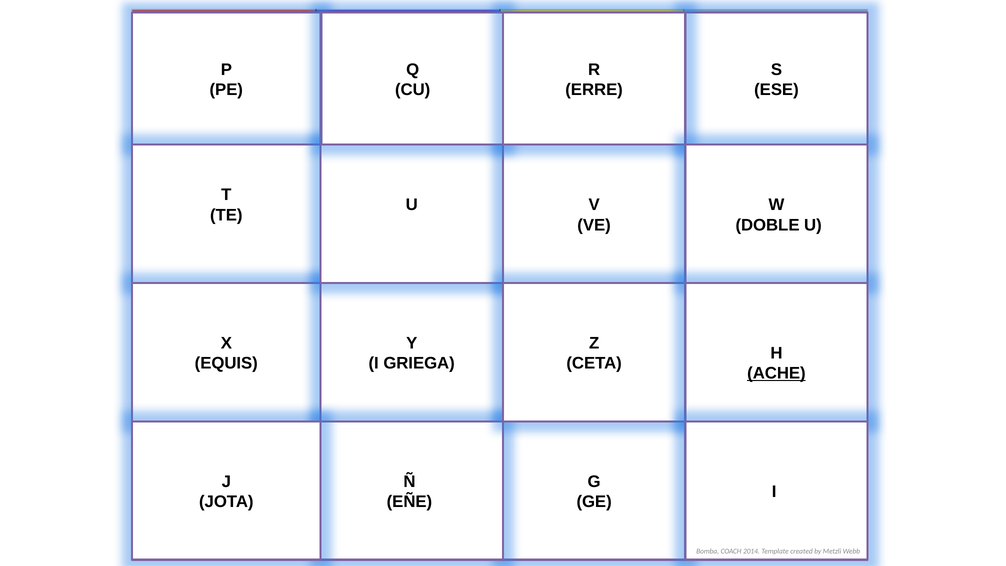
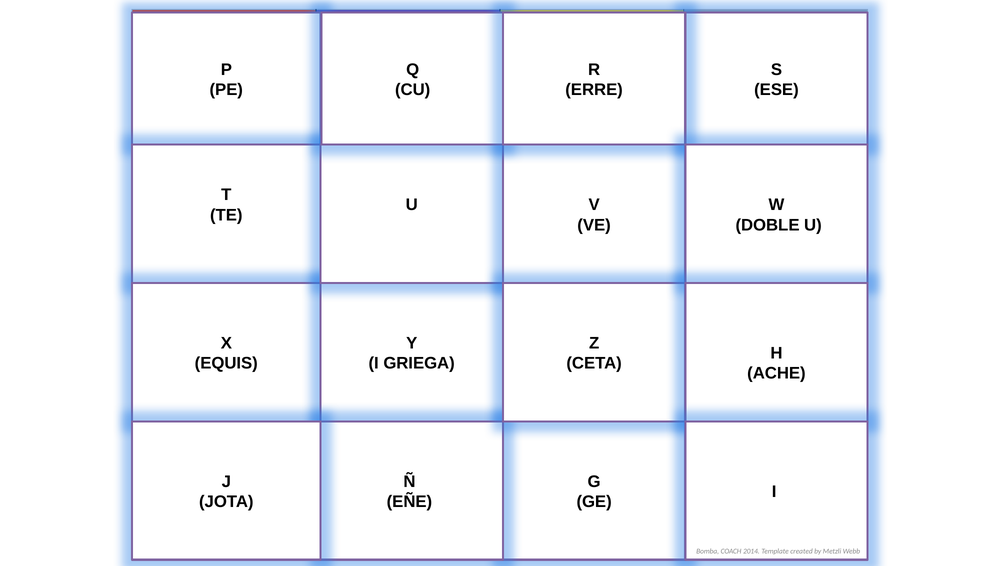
ACHE underline: present -> none (776, 373)
